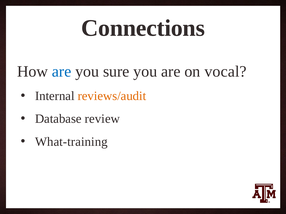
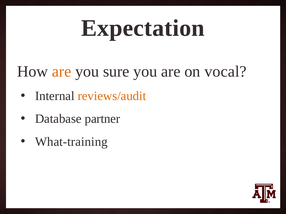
Connections: Connections -> Expectation (143, 28)
are colour: blue -> orange (62, 72)
review: review -> partner (102, 119)
